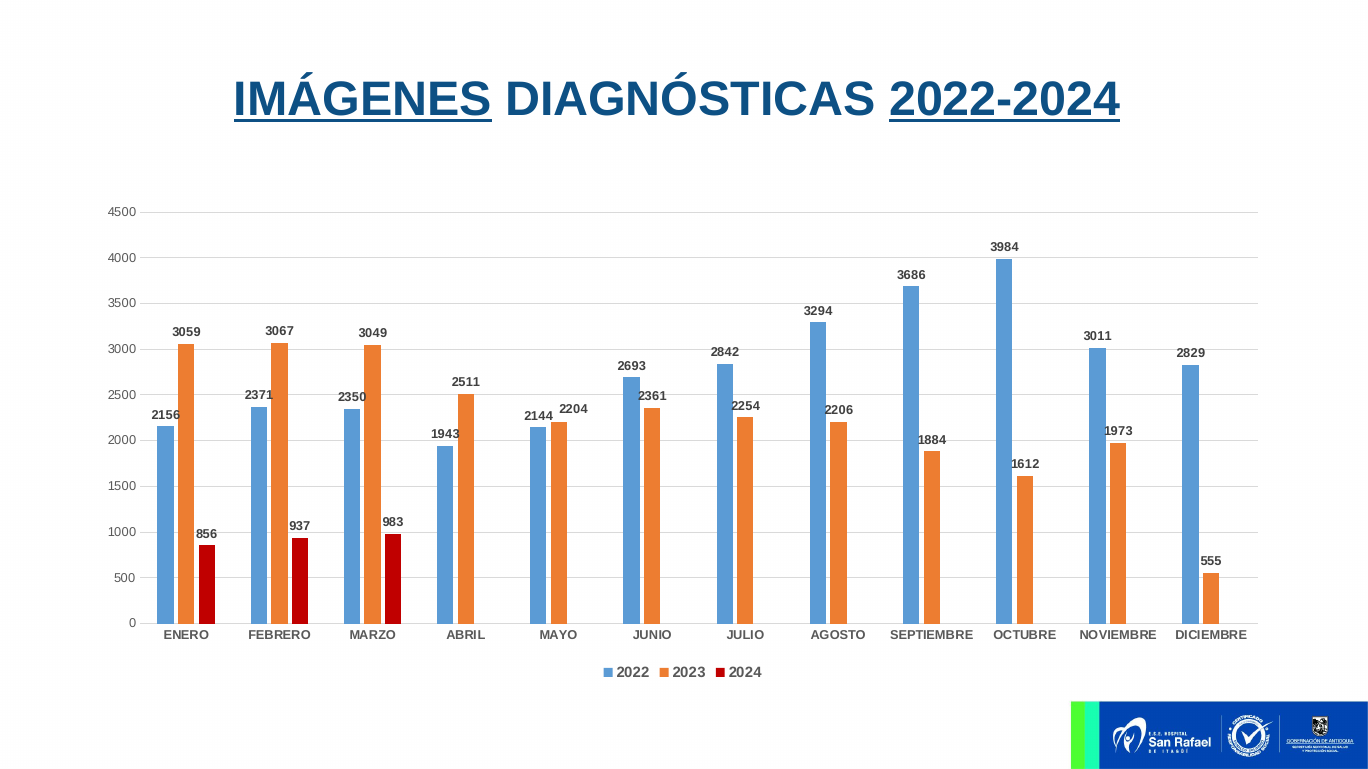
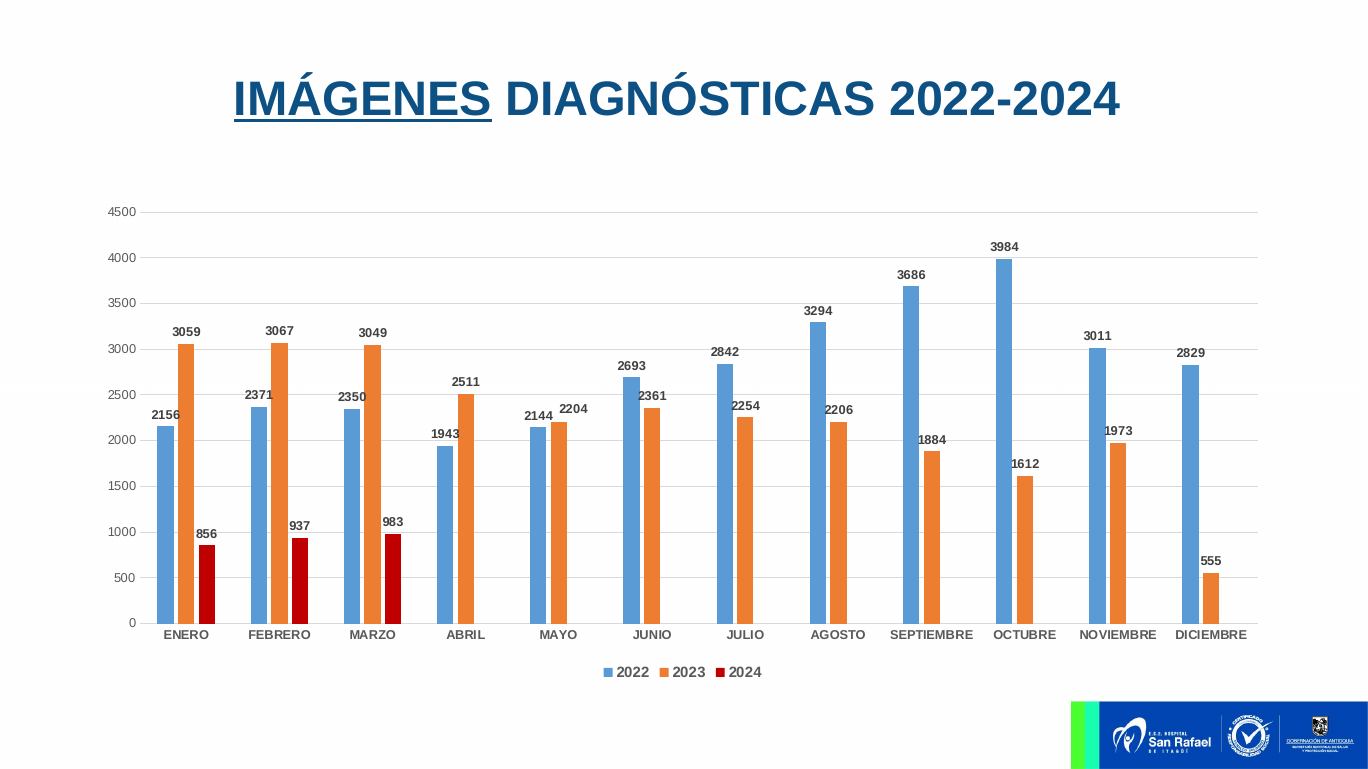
2022-2024 underline: present -> none (1005, 100)
